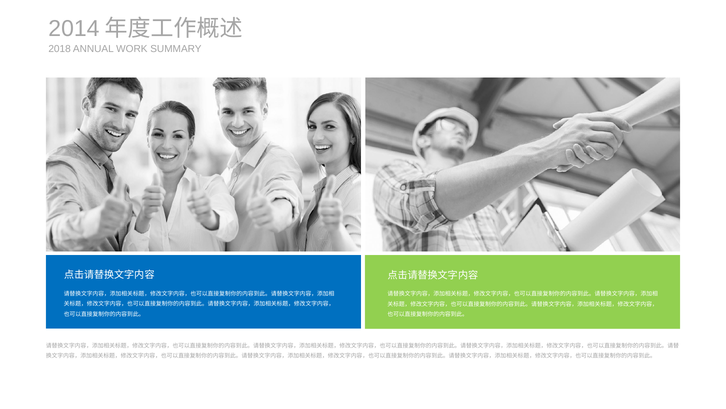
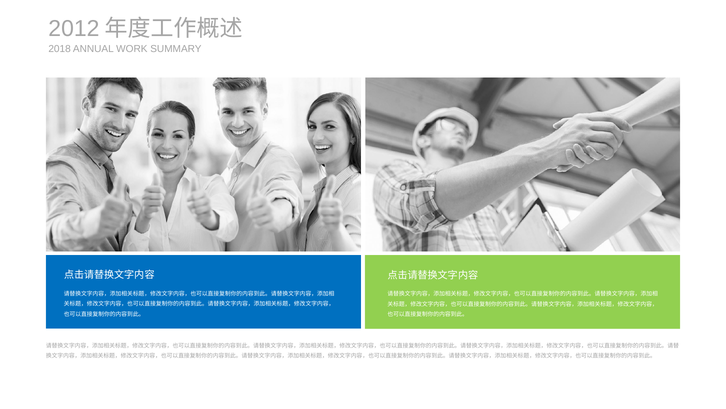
2014: 2014 -> 2012 (74, 29)
